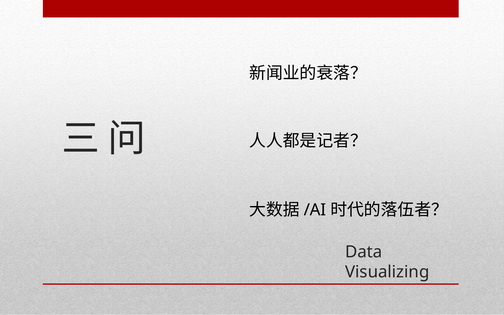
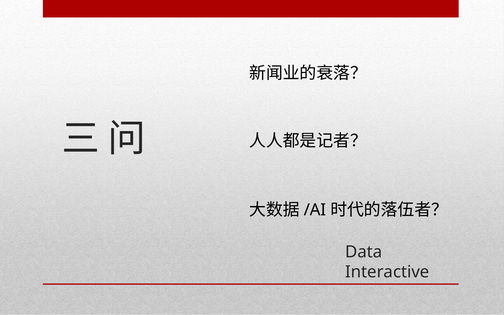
Visualizing: Visualizing -> Interactive (387, 272)
